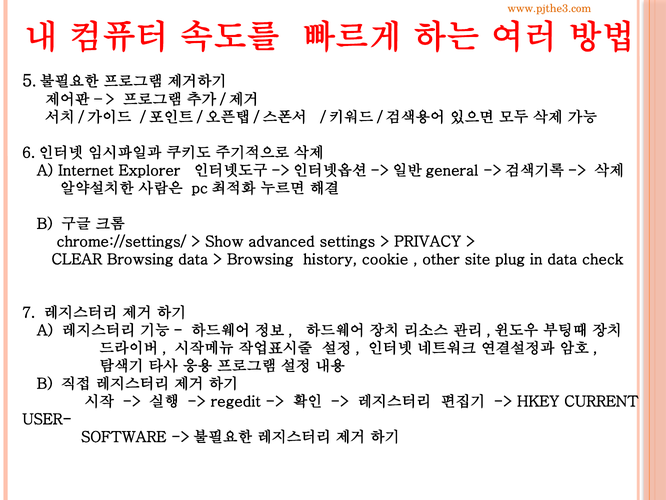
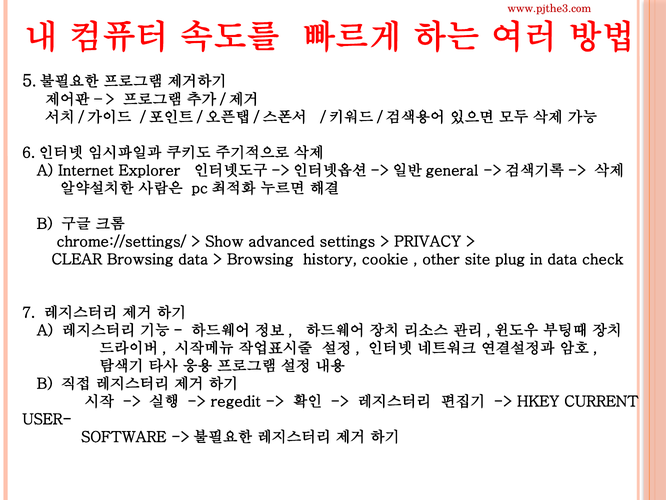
www.pjthe3.com colour: orange -> red (549, 9)
